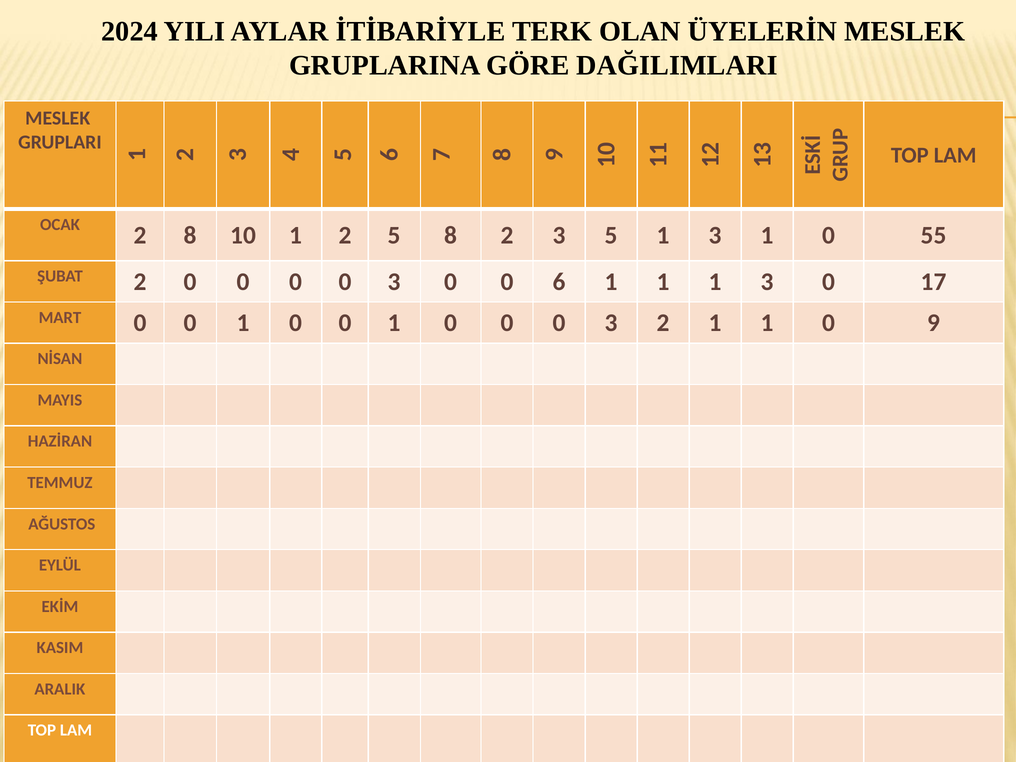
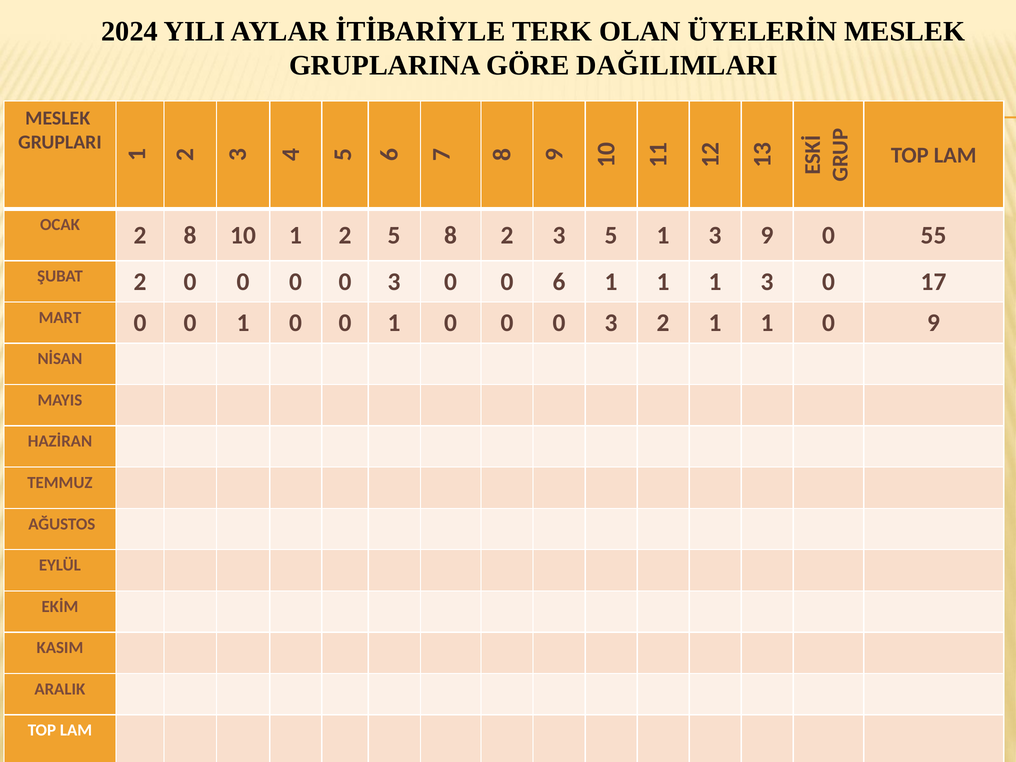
3 1: 1 -> 9 (767, 235)
